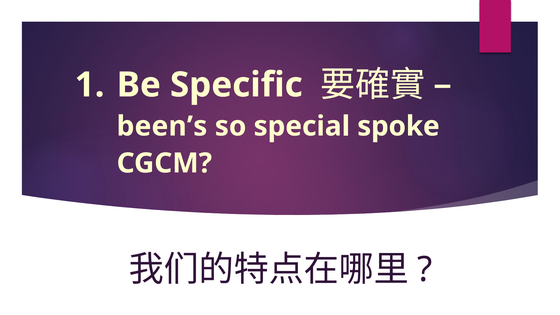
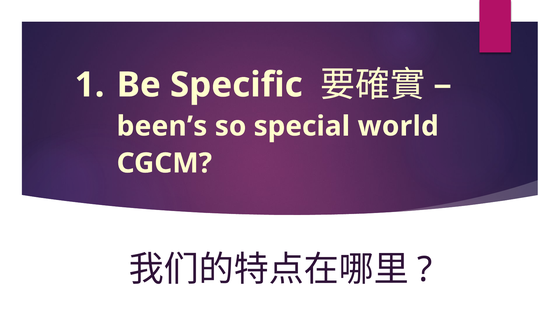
spoke: spoke -> world (398, 126)
